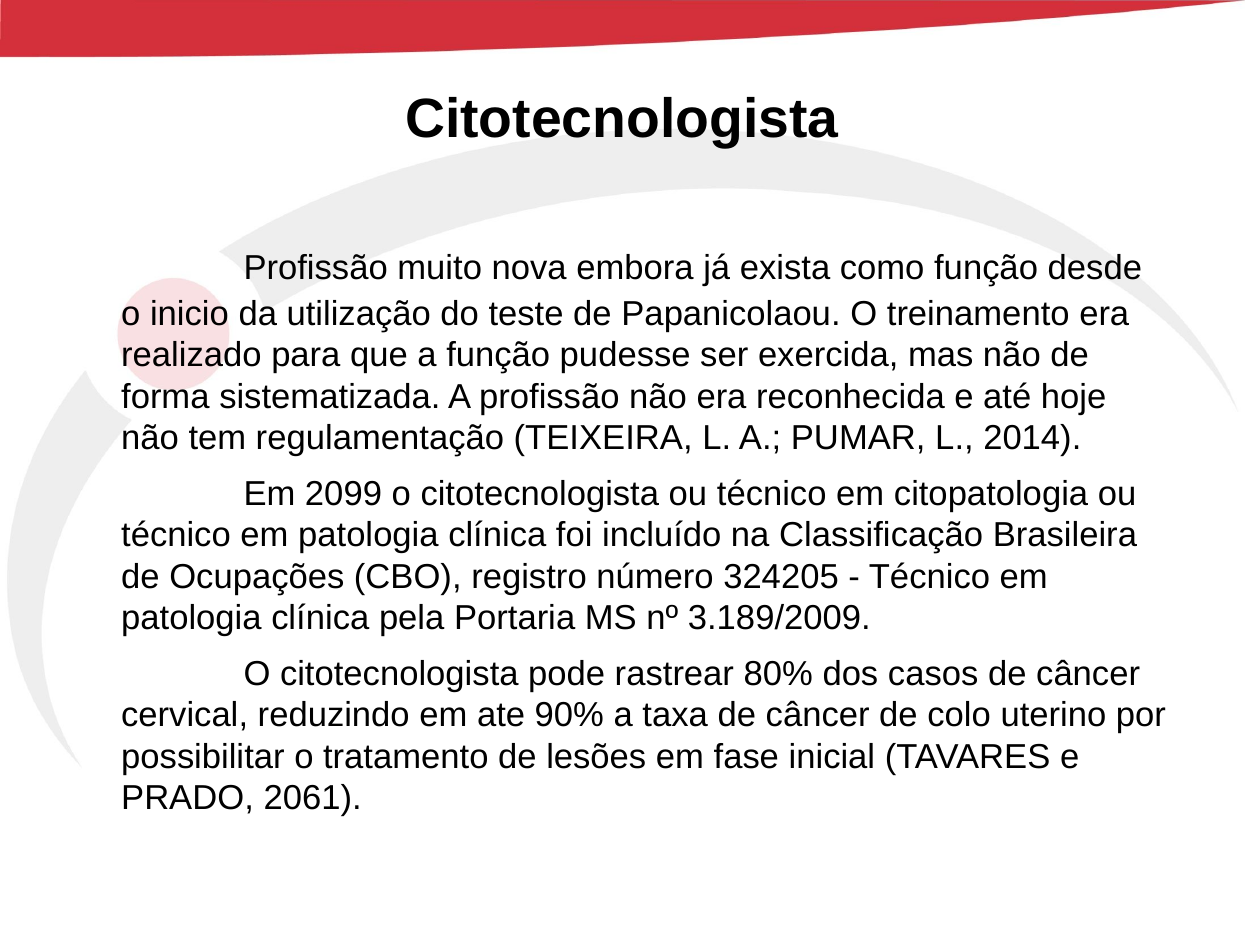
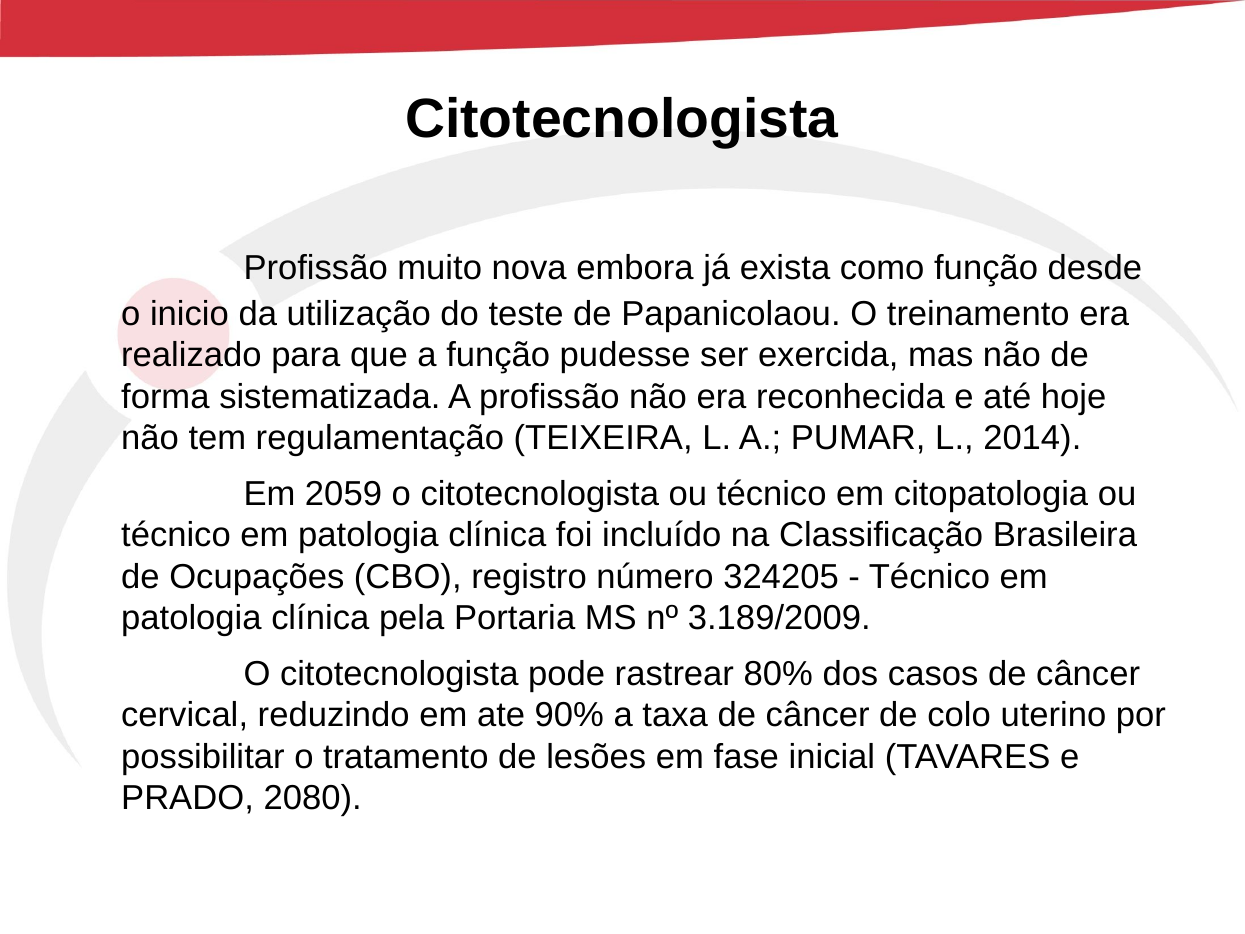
2099: 2099 -> 2059 (343, 494)
2061: 2061 -> 2080 (313, 798)
